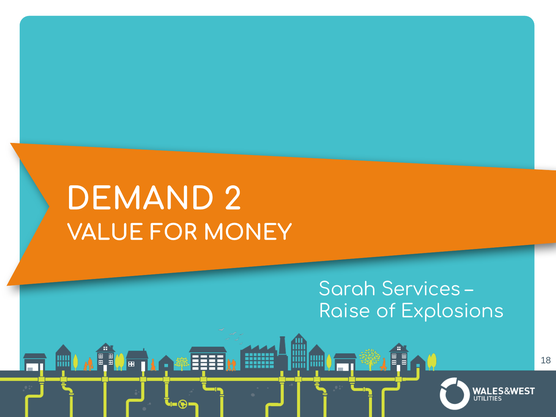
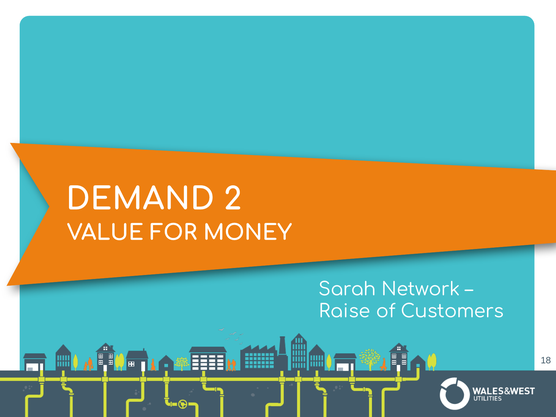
Services: Services -> Network (421, 289)
Explosions: Explosions -> Customers (452, 312)
